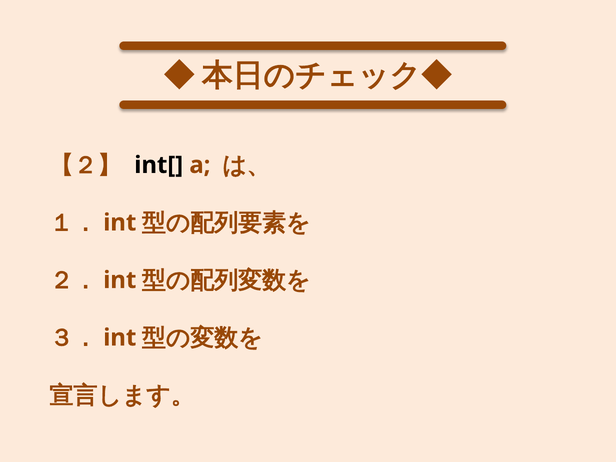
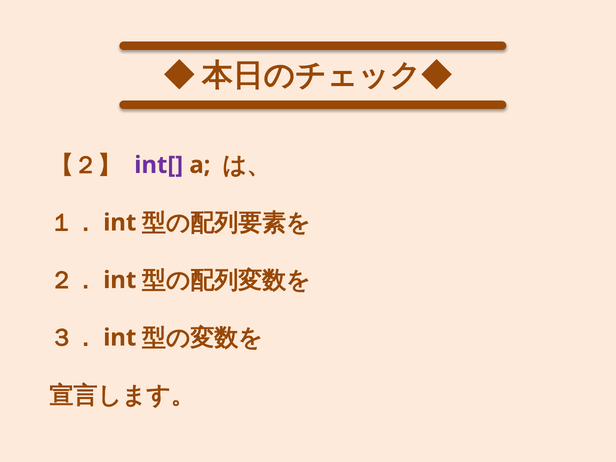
int[ colour: black -> purple (159, 165)
